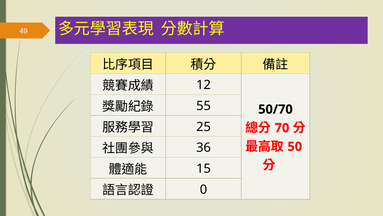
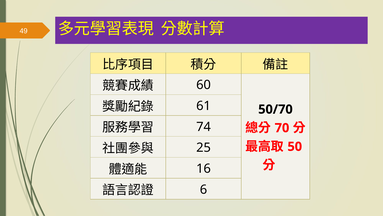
12: 12 -> 60 (204, 85)
55: 55 -> 61 (204, 106)
25: 25 -> 74 (204, 127)
36: 36 -> 25 (204, 147)
15: 15 -> 16 (204, 168)
0: 0 -> 6 (204, 189)
